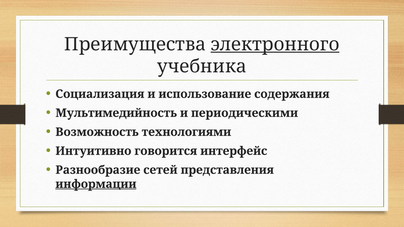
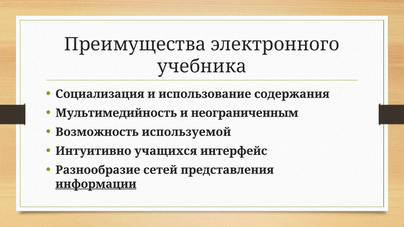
электронного underline: present -> none (275, 44)
периодическими: периодическими -> неограниченным (245, 113)
технологиями: технологиями -> используемой (186, 132)
говорится: говорится -> учащихся (166, 151)
